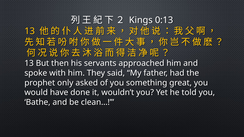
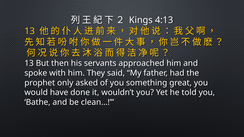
0:13: 0:13 -> 4:13 (164, 20)
